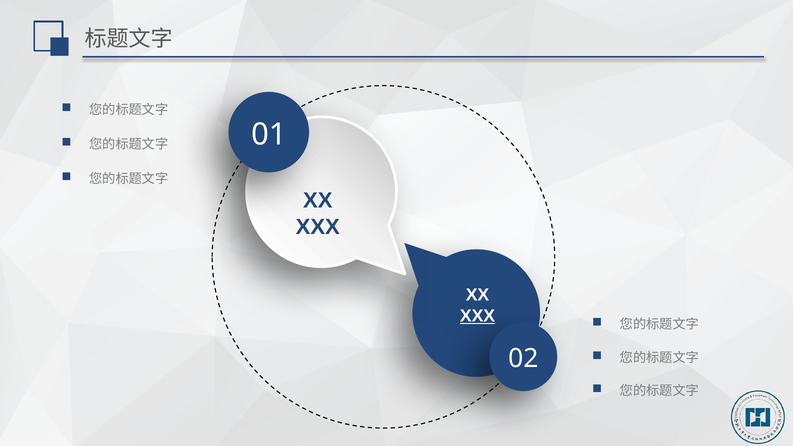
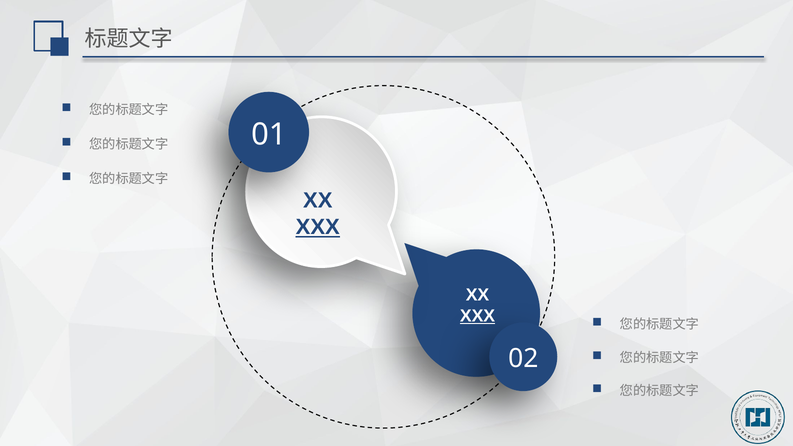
XXX underline: none -> present (318, 227)
